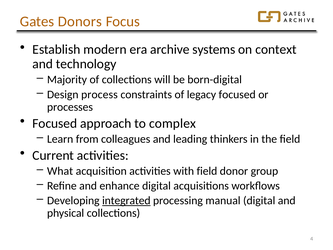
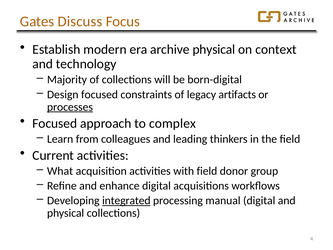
Donors: Donors -> Discuss (80, 22)
archive systems: systems -> physical (214, 49)
Design process: process -> focused (100, 94)
legacy focused: focused -> artifacts (237, 94)
processes underline: none -> present (70, 107)
